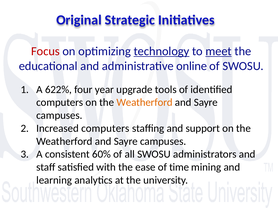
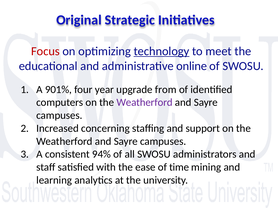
meet underline: present -> none (219, 51)
622%: 622% -> 901% (58, 90)
tools: tools -> from (166, 90)
Weatherford colour: orange -> purple (145, 103)
Increased computers: computers -> concerning (105, 129)
60%: 60% -> 94% (101, 155)
